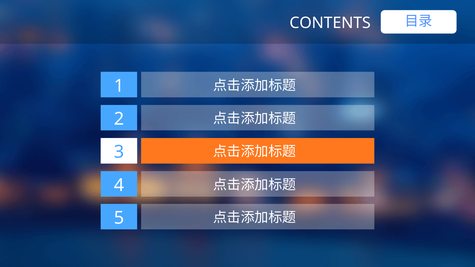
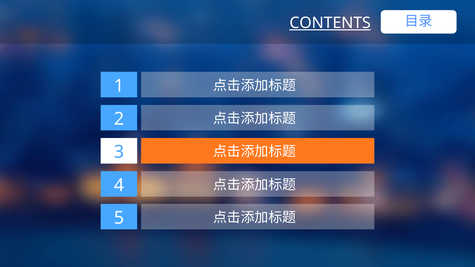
CONTENTS underline: none -> present (330, 23)
